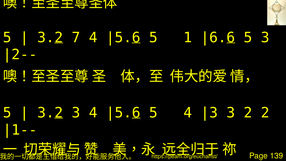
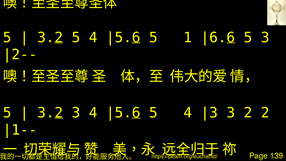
3.2 7: 7 -> 5 (76, 37)
